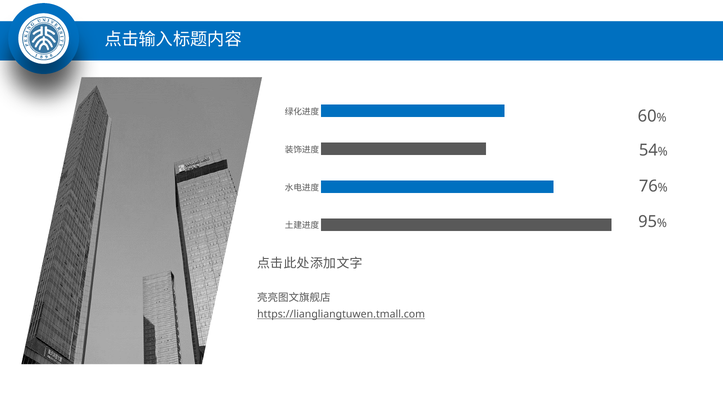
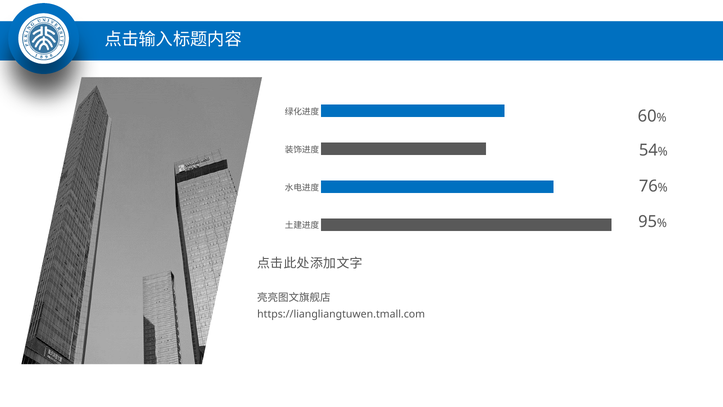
https://liangliangtuwen.tmall.com underline: present -> none (341, 314)
